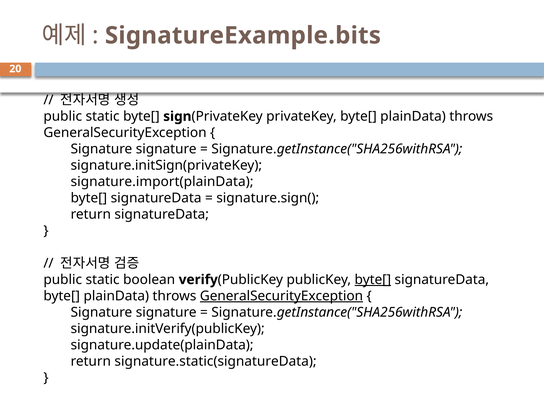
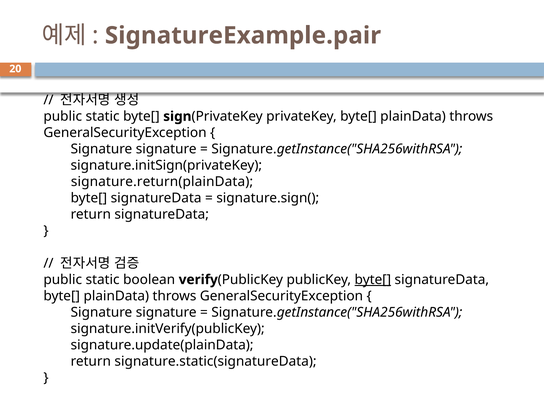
SignatureExample.bits: SignatureExample.bits -> SignatureExample.pair (243, 35)
signature.import(plainData: signature.import(plainData -> signature.return(plainData (162, 182)
GeneralSecurityException underline: present -> none (281, 296)
